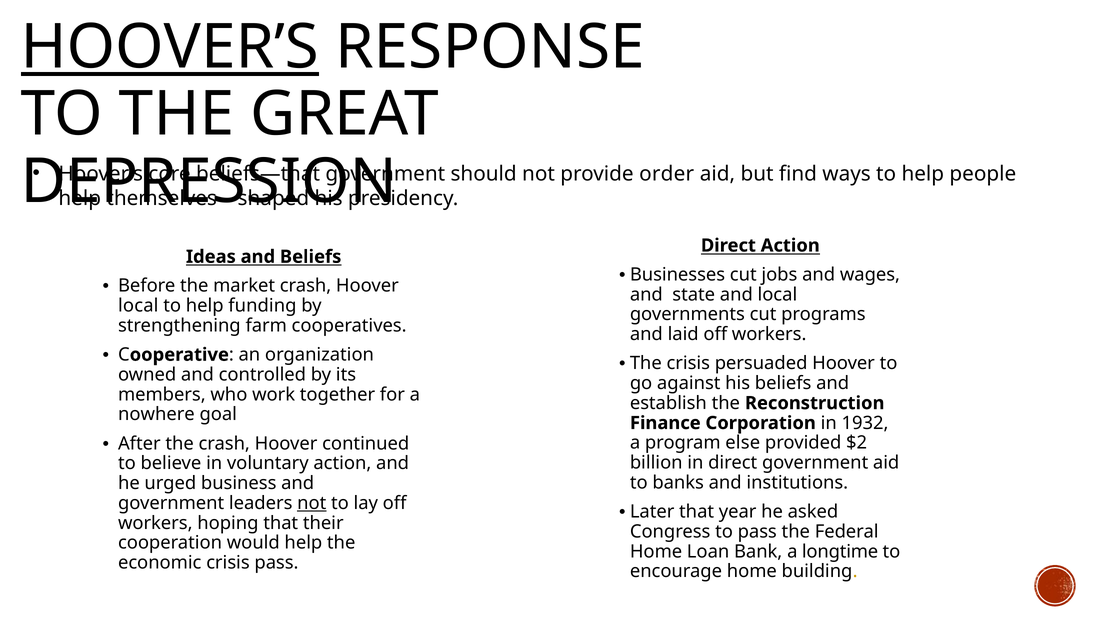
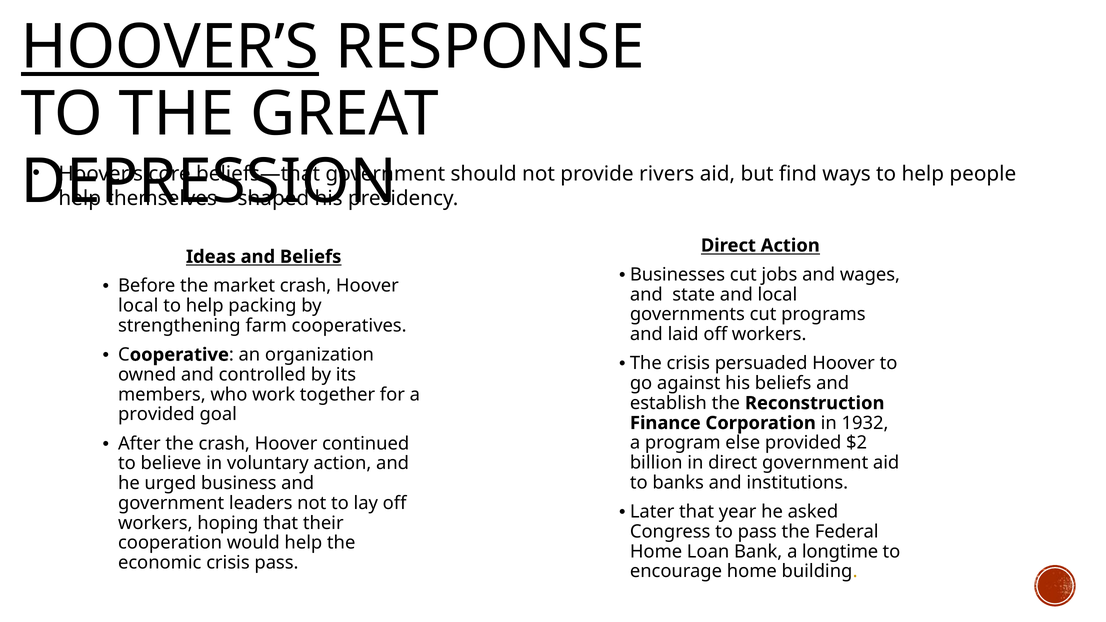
order: order -> rivers (667, 174)
funding: funding -> packing (262, 306)
nowhere: nowhere -> provided (156, 414)
not underline: present -> none (312, 503)
